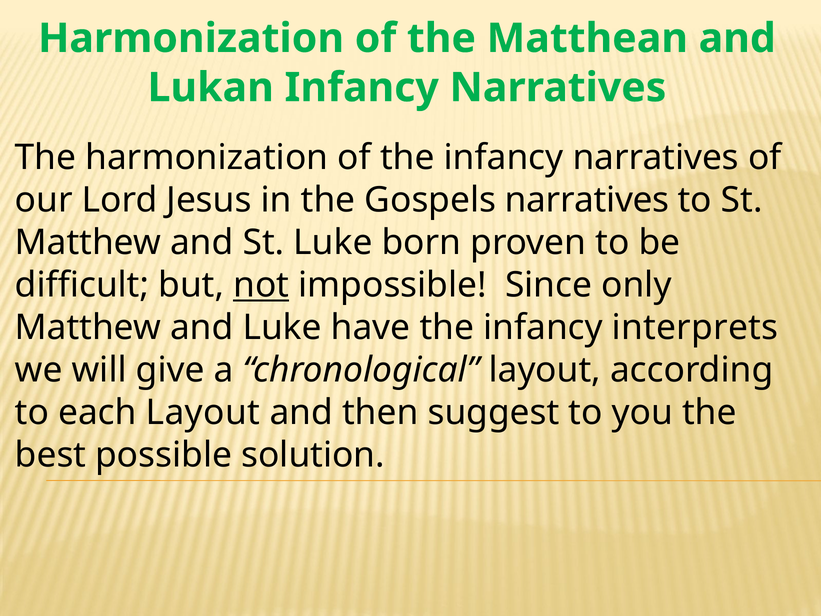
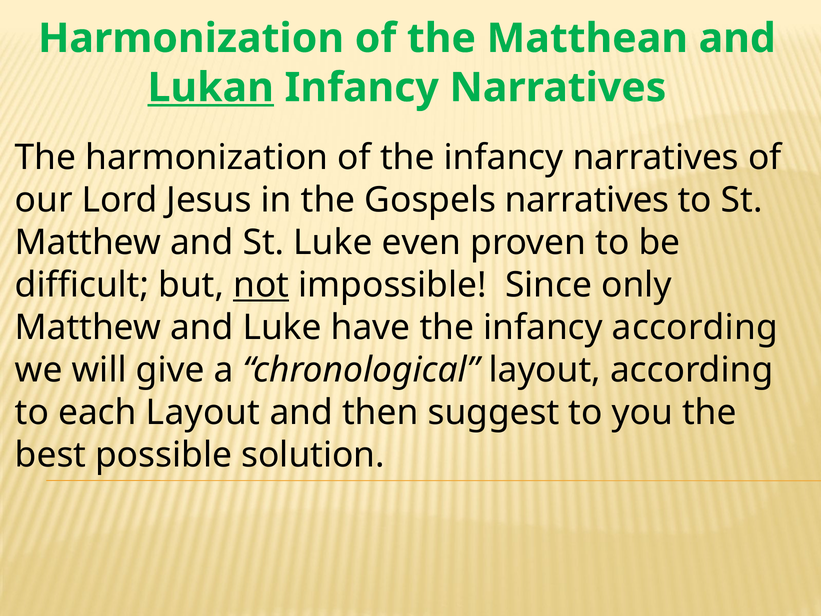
Lukan underline: none -> present (211, 88)
born: born -> even (421, 243)
infancy interprets: interprets -> according (695, 327)
